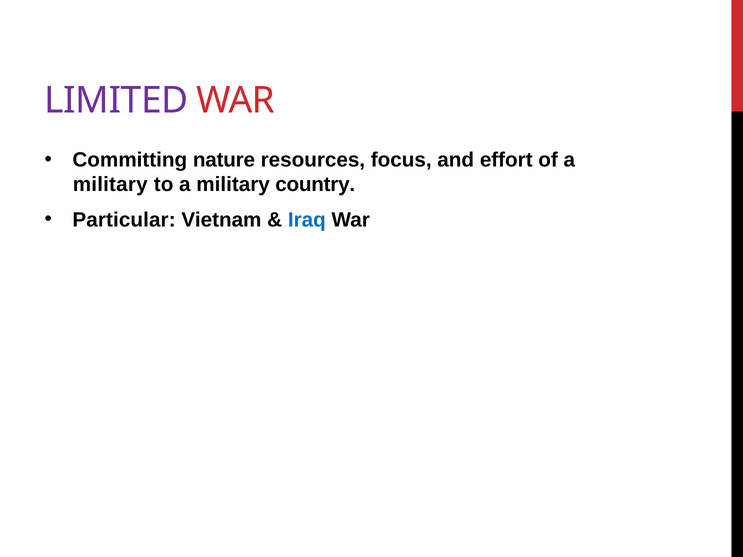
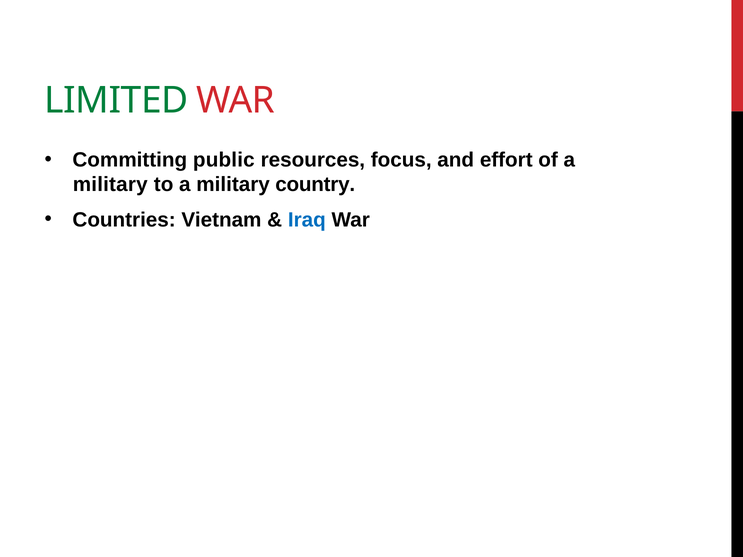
LIMITED colour: purple -> green (116, 100)
nature: nature -> public (224, 160)
Particular: Particular -> Countries (124, 220)
